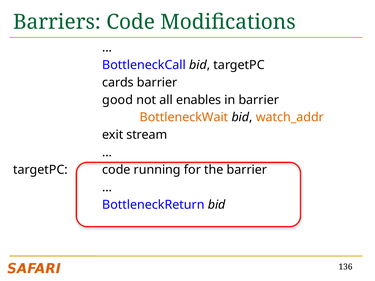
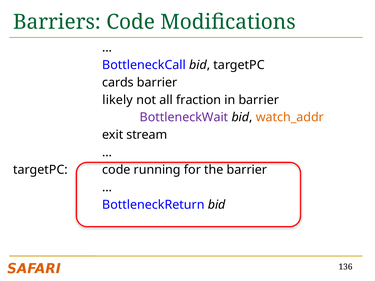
good: good -> likely (118, 100)
enables: enables -> fraction (199, 100)
BottleneckWait colour: orange -> purple (184, 117)
